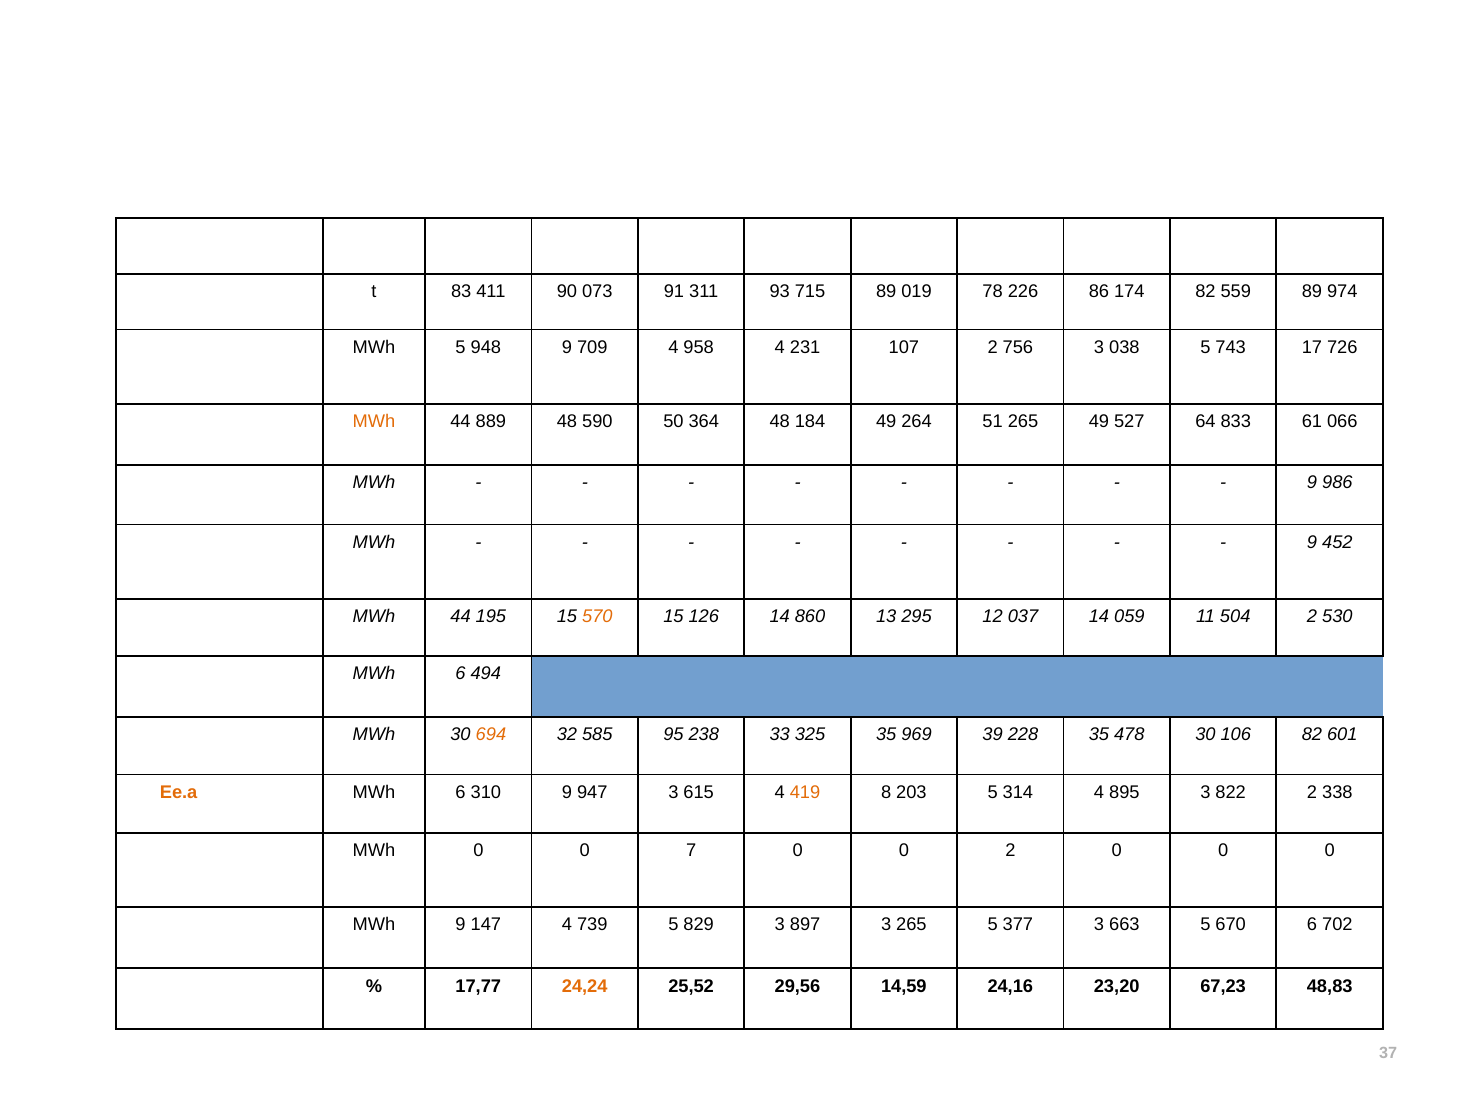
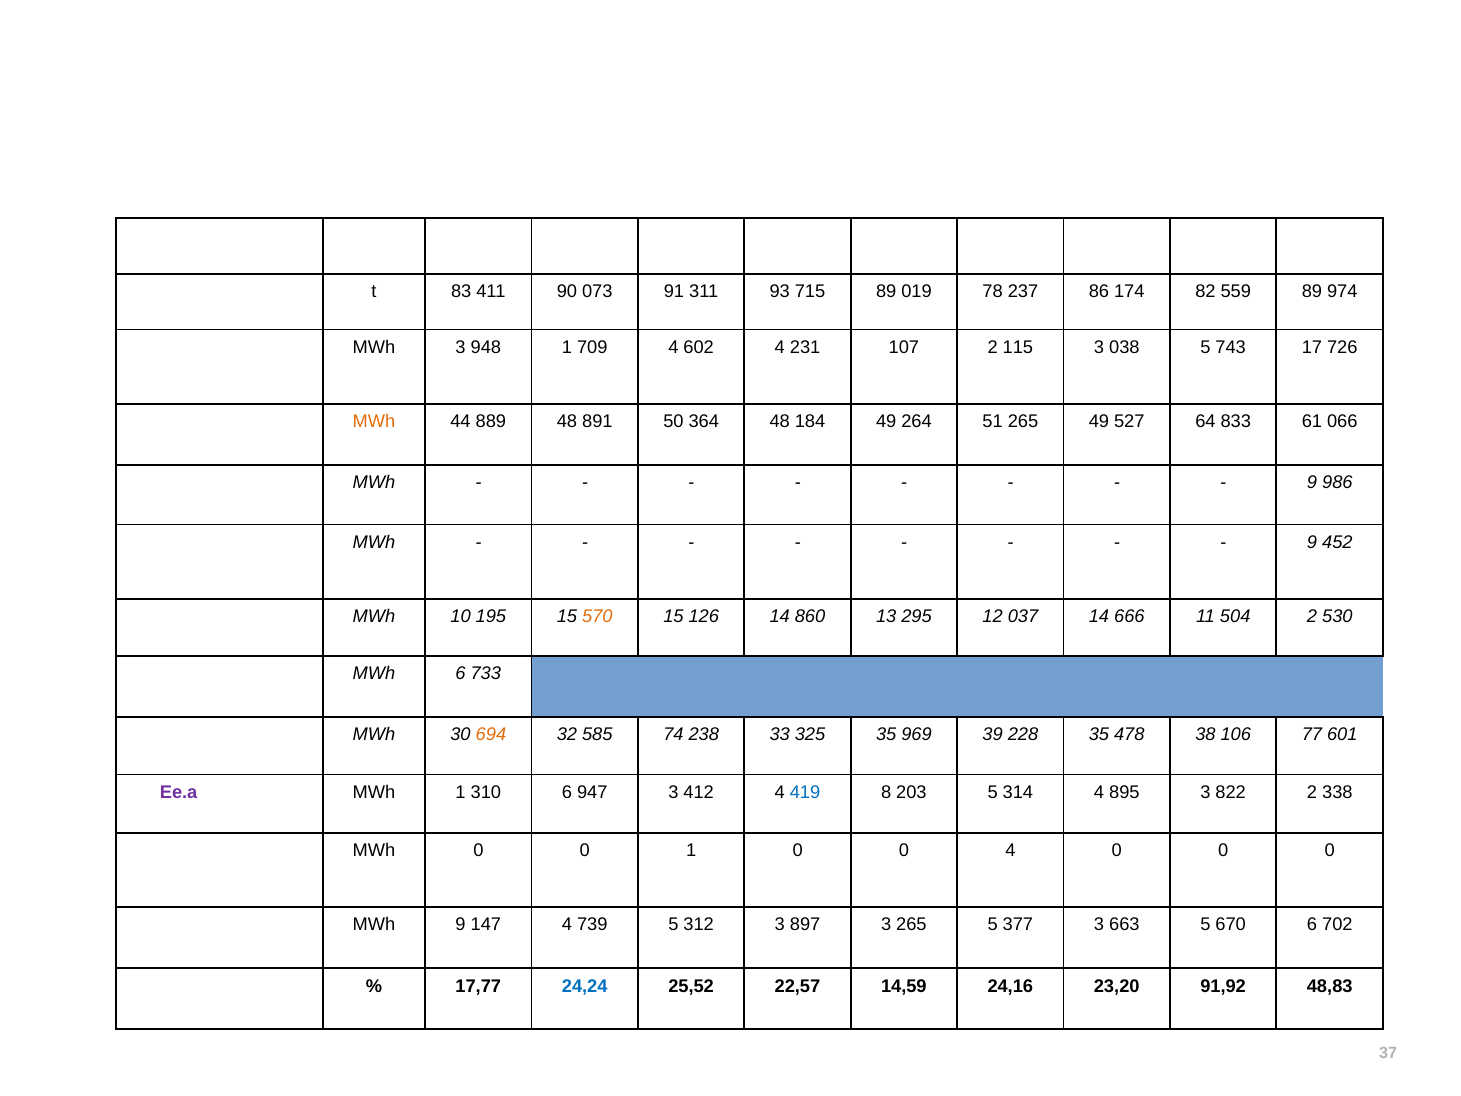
226: 226 -> 237 (1023, 292)
MWh 5: 5 -> 3 (461, 347)
948 9: 9 -> 1 (567, 347)
958: 958 -> 602 (699, 347)
756: 756 -> 115 (1018, 347)
590: 590 -> 891 (597, 422)
L2 MWh 44: 44 -> 10 (461, 616)
059: 059 -> 666 (1129, 616)
494: 494 -> 733 (486, 674)
95: 95 -> 74 (673, 735)
478 30: 30 -> 38 (1205, 735)
106 82: 82 -> 77 (1312, 735)
Ee.a colour: orange -> purple (179, 792)
6: 6 -> 1 (461, 792)
310 9: 9 -> 6 (567, 792)
615: 615 -> 412 (699, 792)
419 colour: orange -> blue (805, 792)
0 7: 7 -> 1 (691, 851)
0 2: 2 -> 4 (1010, 851)
829: 829 -> 312 (699, 925)
24,24 colour: orange -> blue (585, 986)
29,56: 29,56 -> 22,57 (798, 986)
67,23: 67,23 -> 91,92 (1223, 986)
